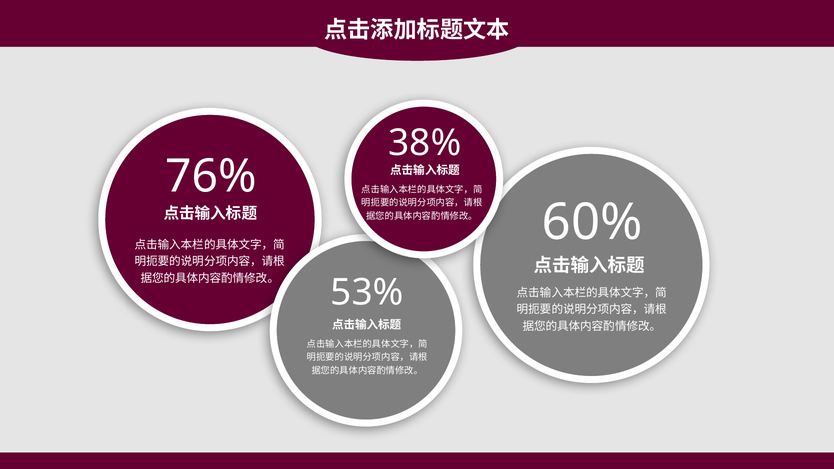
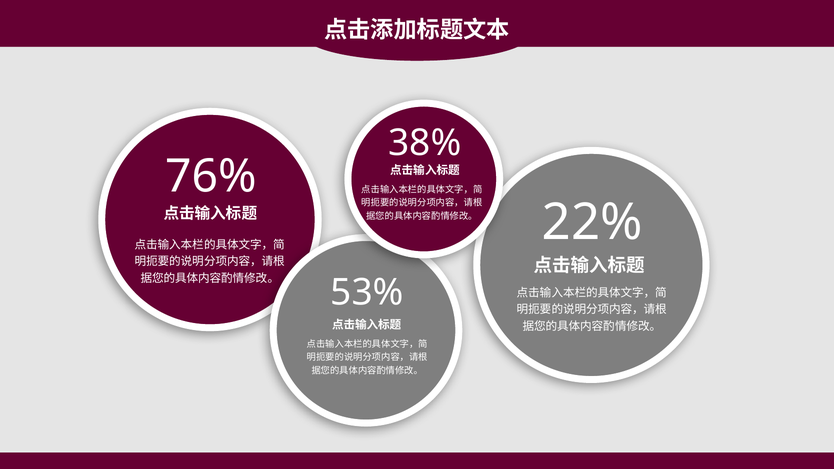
60%: 60% -> 22% (592, 223)
